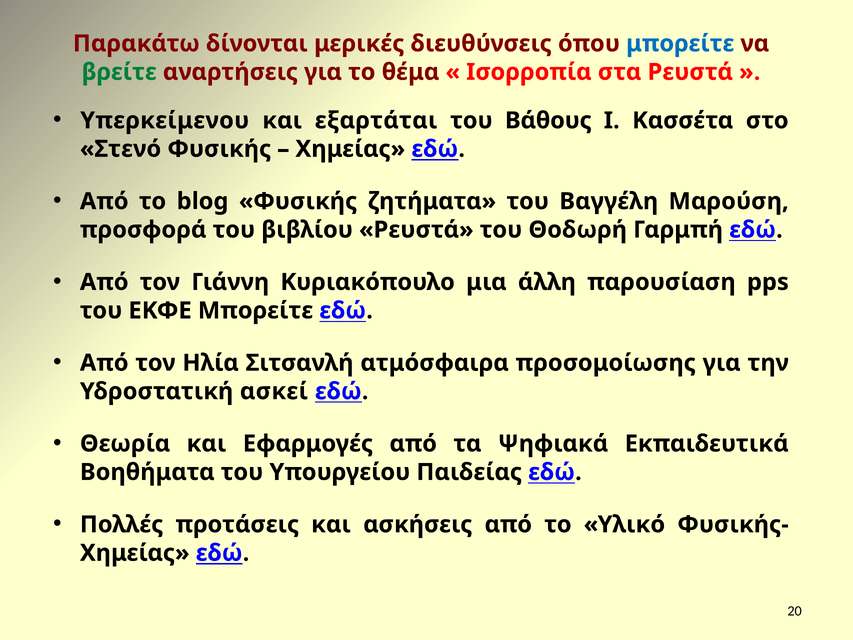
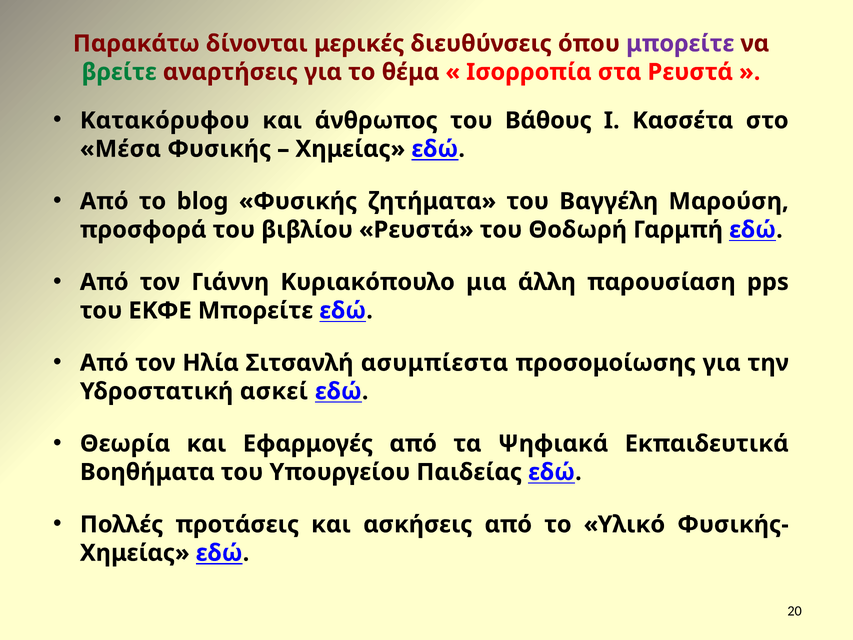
μπορείτε colour: blue -> purple (680, 44)
Υπερκείμενου: Υπερκείμενου -> Κατακόρυφου (165, 120)
εξαρτάται: εξαρτάται -> άνθρωπος (376, 120)
Στενό: Στενό -> Μέσα (120, 149)
ατμόσφαιρα: ατμόσφαιρα -> ασυμπίεστα (434, 363)
